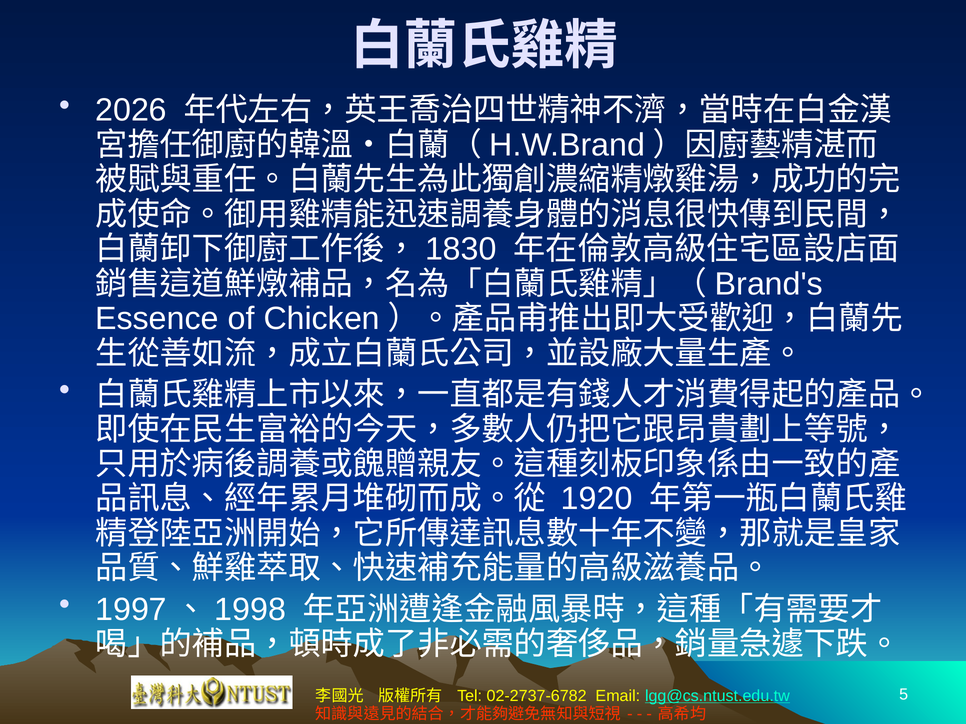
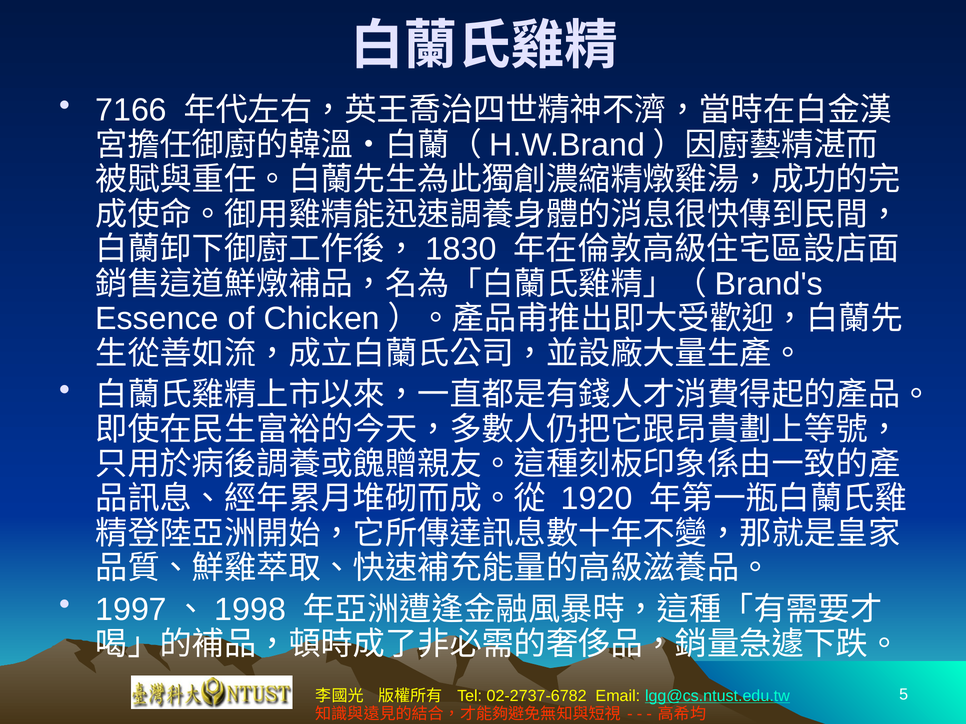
2026: 2026 -> 7166 (131, 110)
